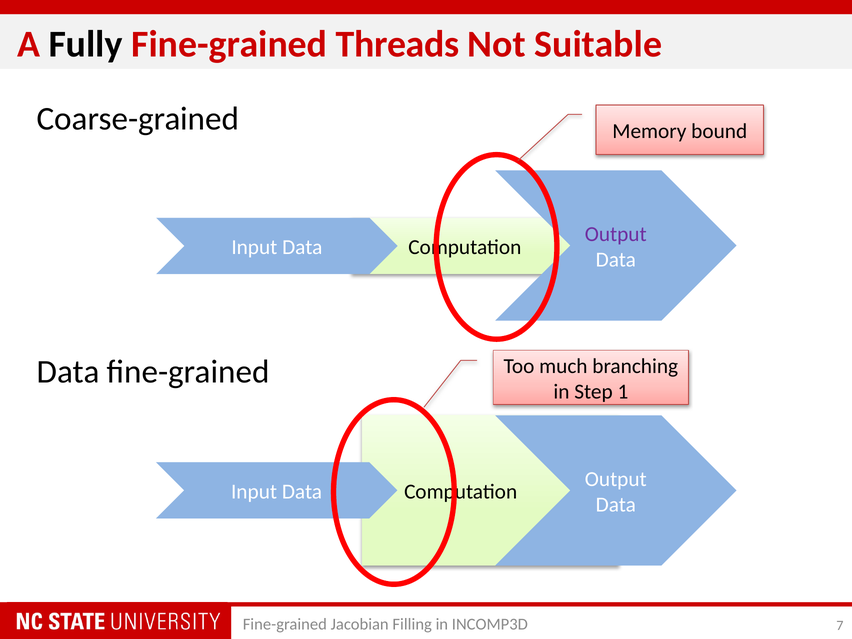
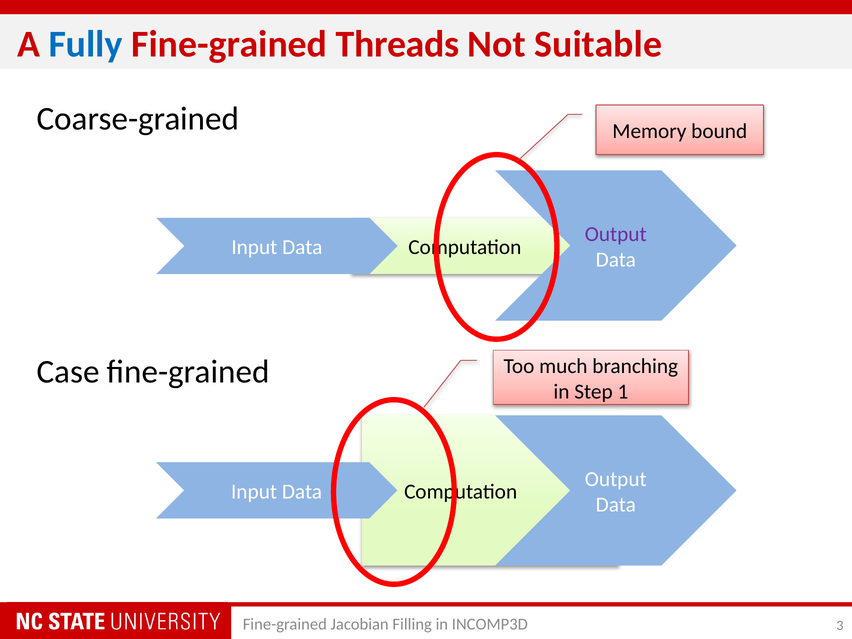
Fully colour: black -> blue (86, 44)
Data: Data -> Case (68, 372)
7: 7 -> 3 (840, 626)
